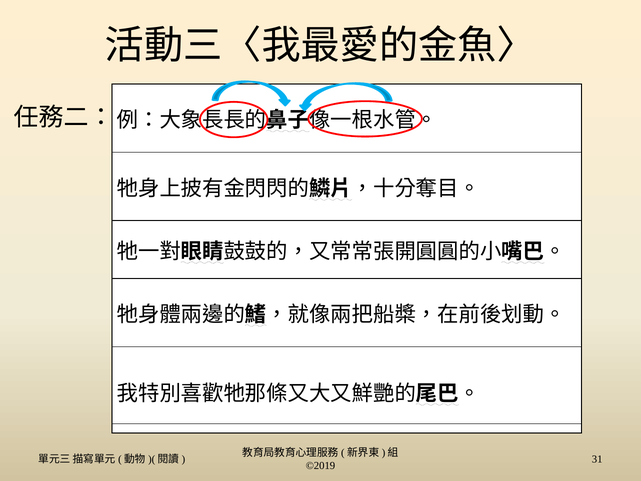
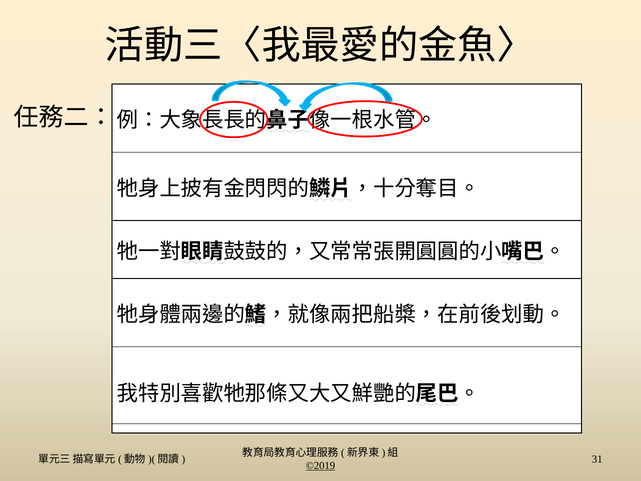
©2019 underline: none -> present (320, 466)
